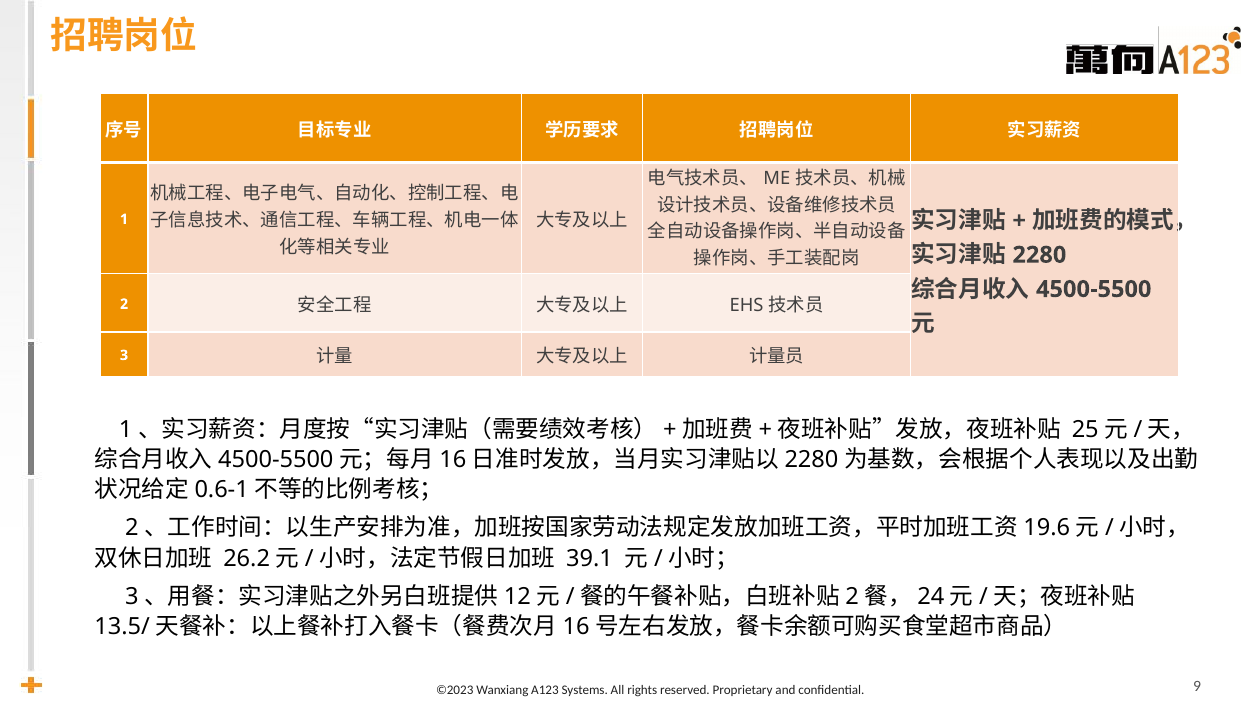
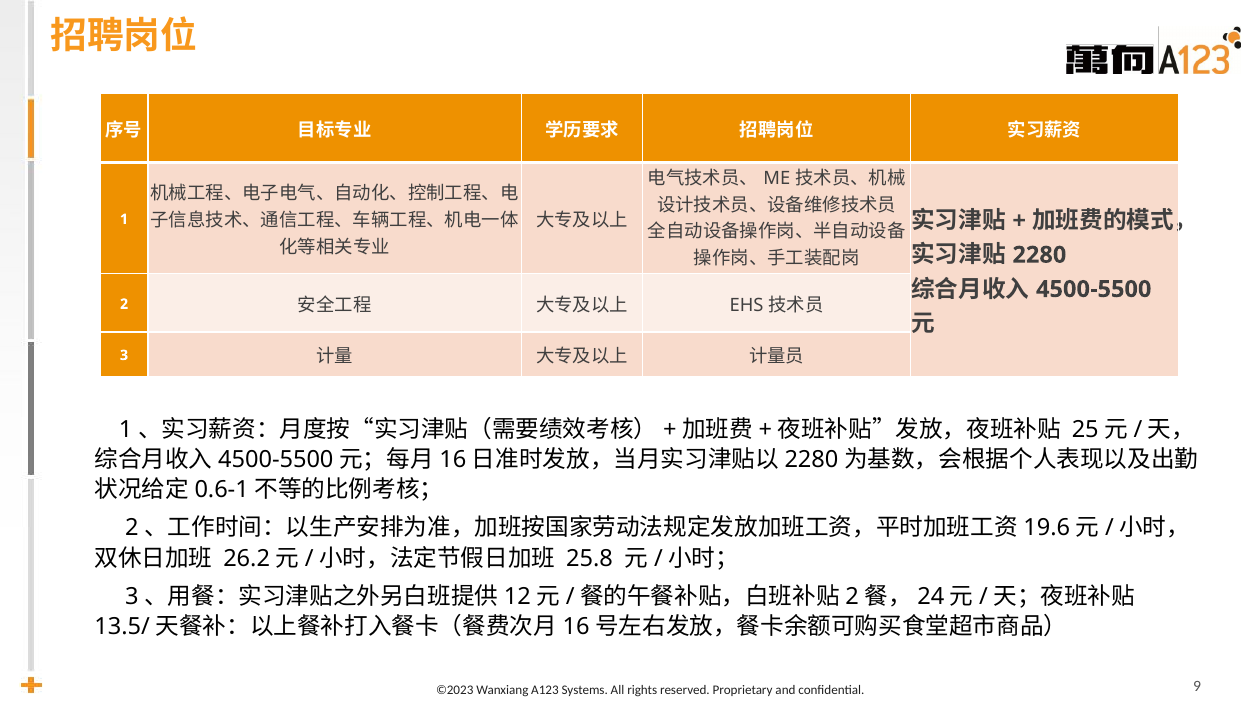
39.1: 39.1 -> 25.8 (590, 558)
